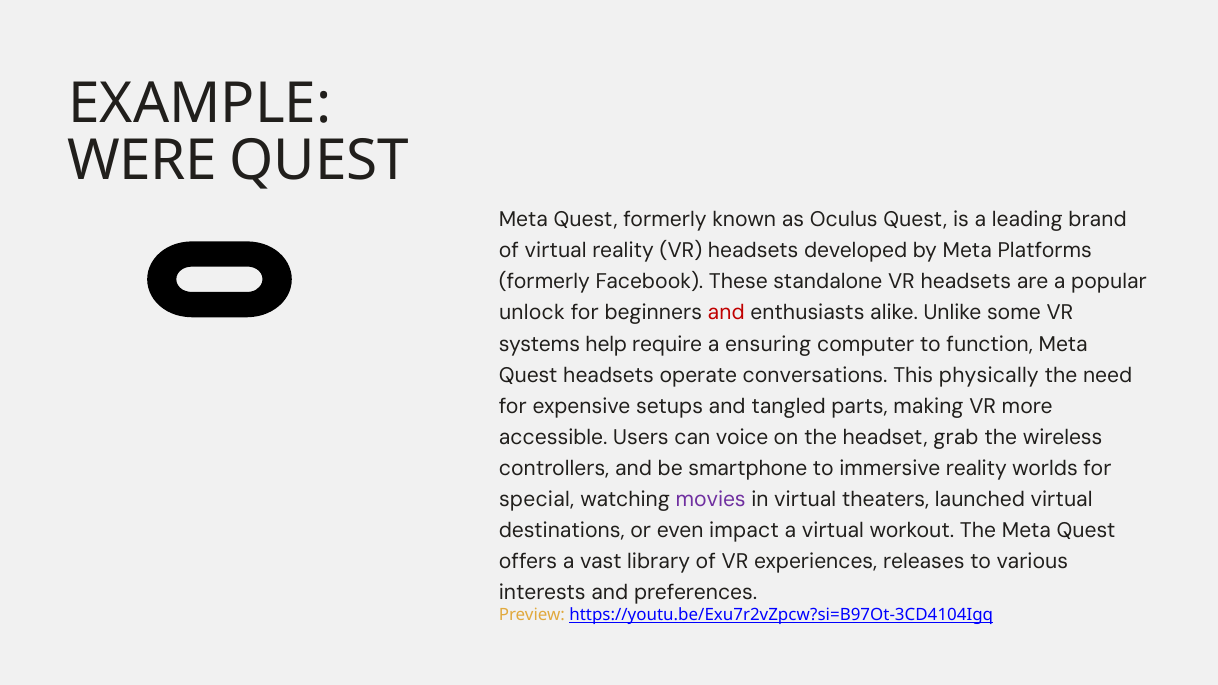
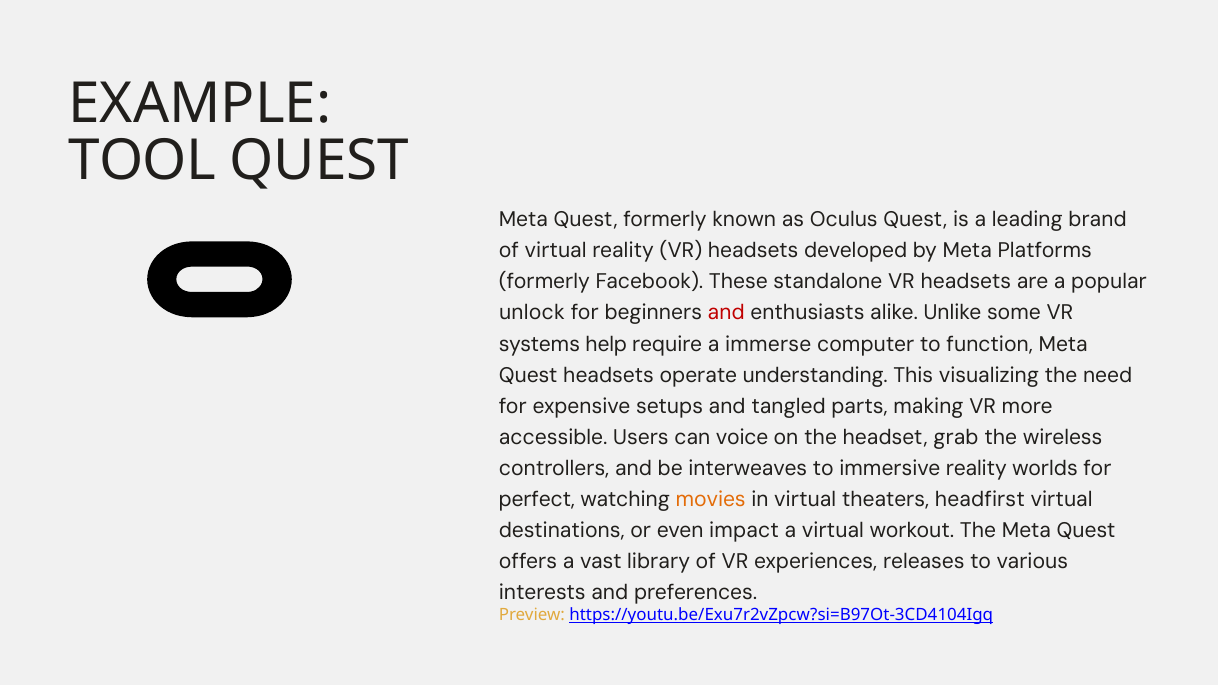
WERE: WERE -> TOOL (142, 161)
ensuring: ensuring -> immerse (768, 344)
conversations: conversations -> understanding (815, 375)
physically: physically -> visualizing (989, 375)
smartphone: smartphone -> interweaves (748, 468)
special: special -> perfect (537, 499)
movies colour: purple -> orange (711, 499)
launched: launched -> headfirst (980, 499)
